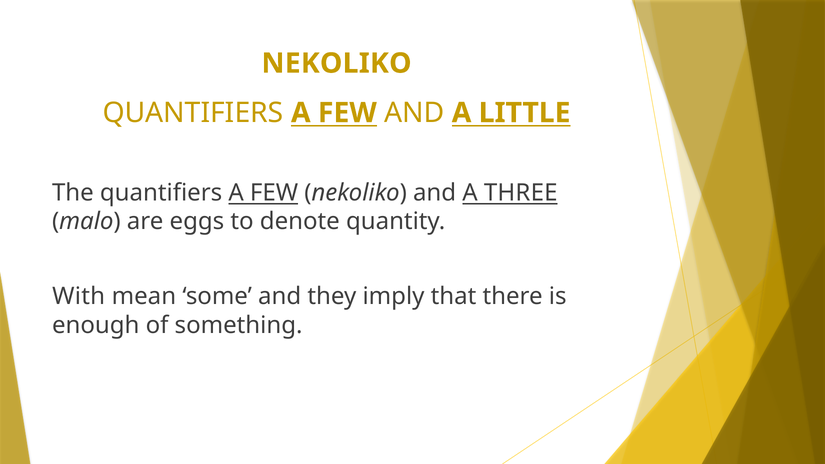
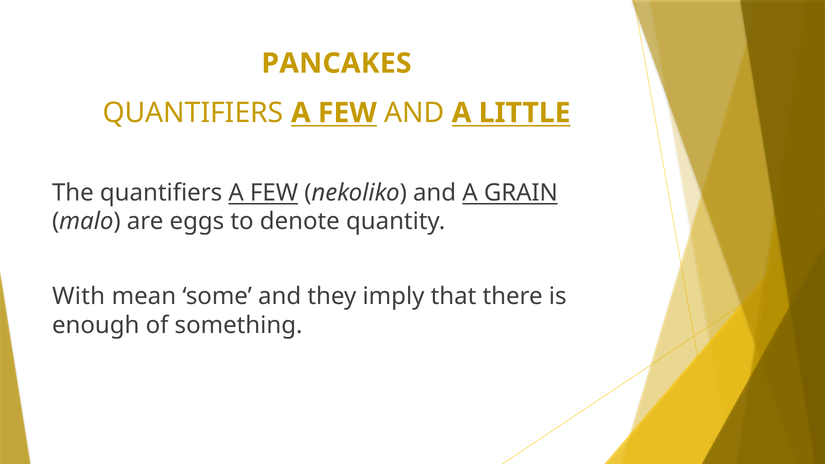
NEKOLIKO: NEKOLIKO -> PANCAKES (337, 63)
THREE: THREE -> GRAIN (521, 193)
